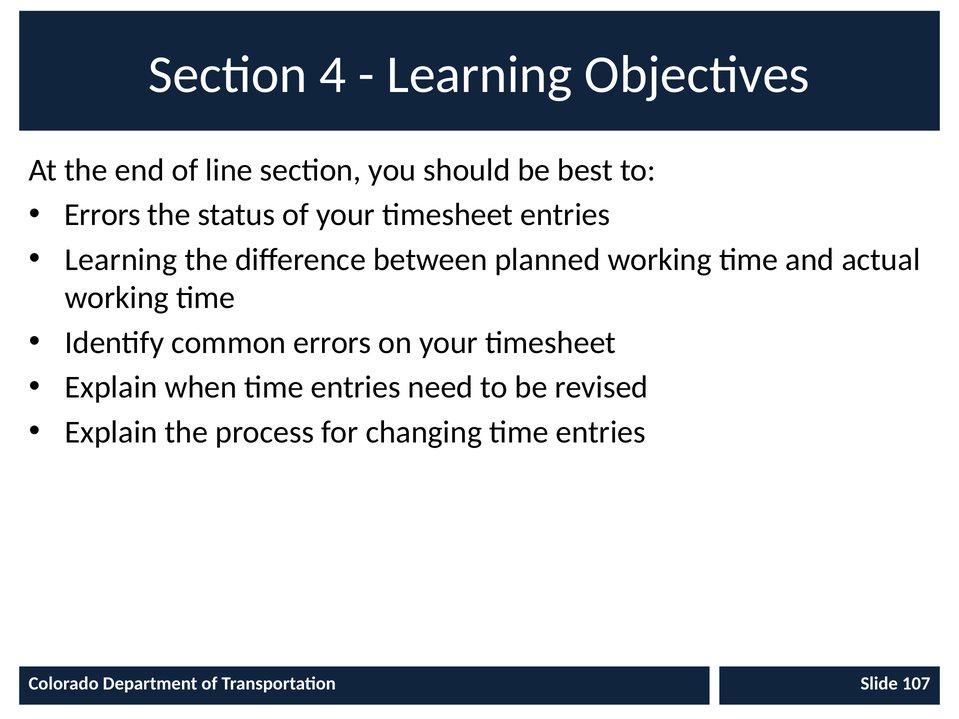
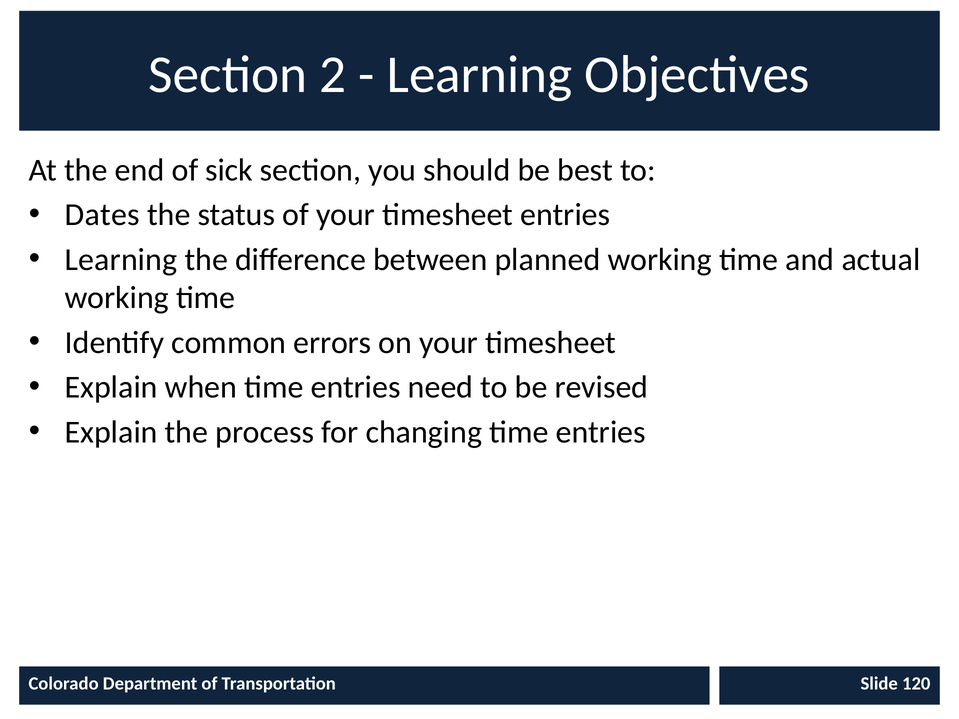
4: 4 -> 2 (333, 74)
line: line -> sick (229, 170)
Errors: Errors -> Dates (102, 215)
107: 107 -> 120 (916, 684)
